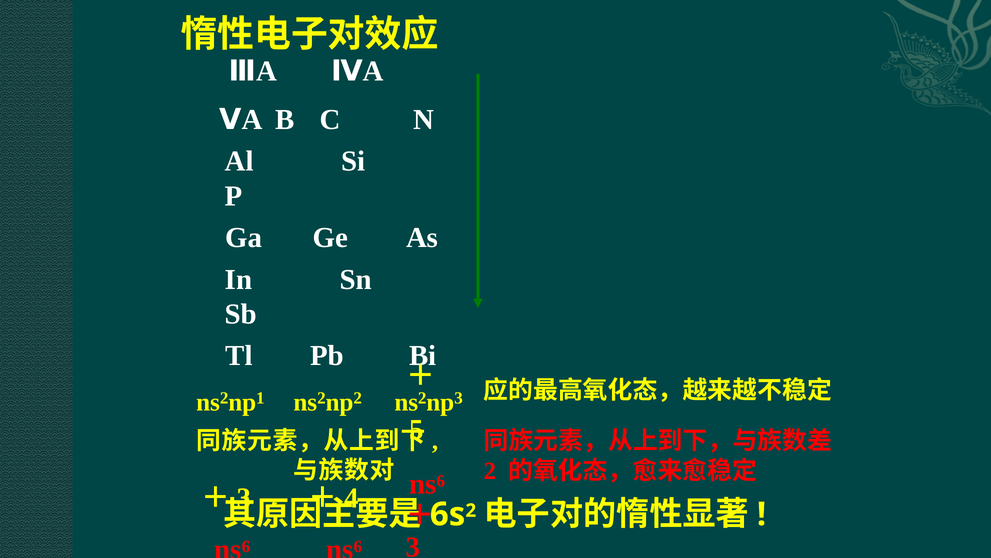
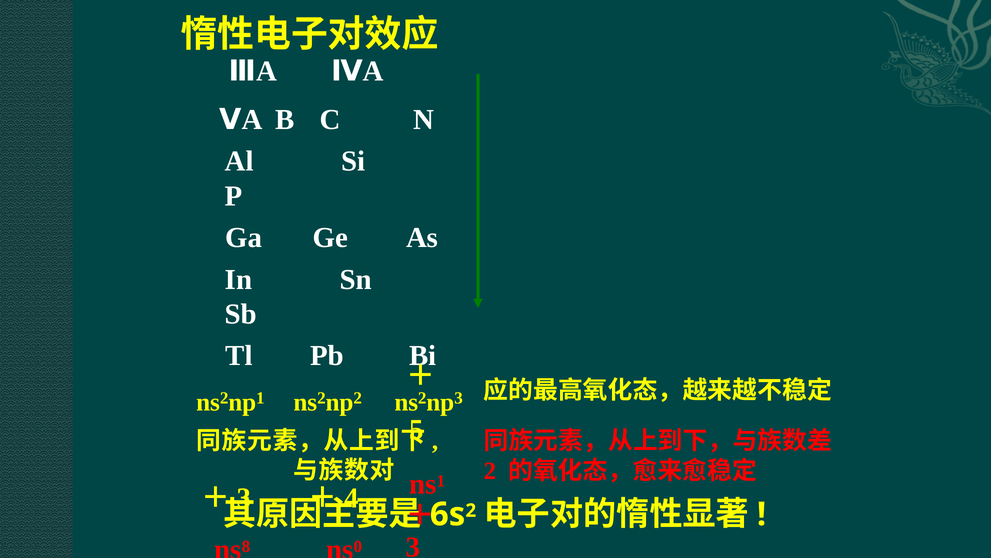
6: 6 -> 1 (441, 481)
6: 6 -> 8 (246, 546)
6: 6 -> 0 (358, 546)
